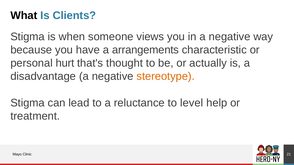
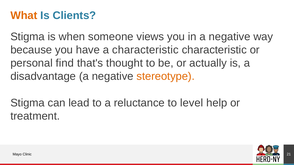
What colour: black -> orange (24, 16)
a arrangements: arrangements -> characteristic (145, 50)
hurt: hurt -> find (65, 63)
